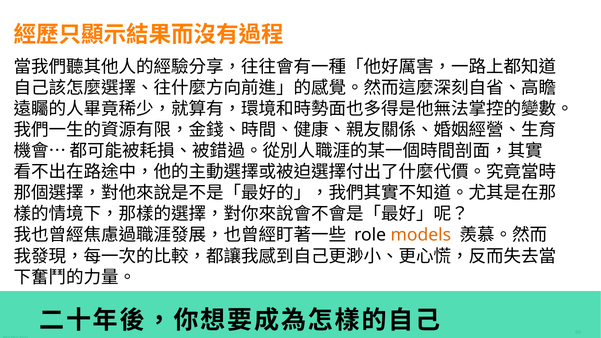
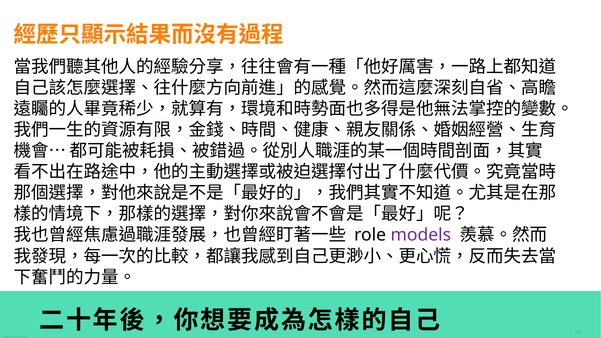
models colour: orange -> purple (421, 235)
